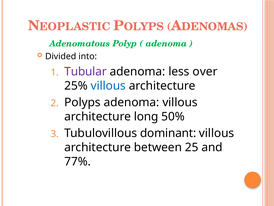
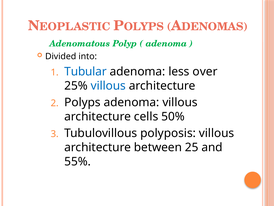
Tubular colour: purple -> blue (86, 71)
long: long -> cells (146, 116)
dominant: dominant -> polyposis (168, 133)
77%: 77% -> 55% (78, 161)
